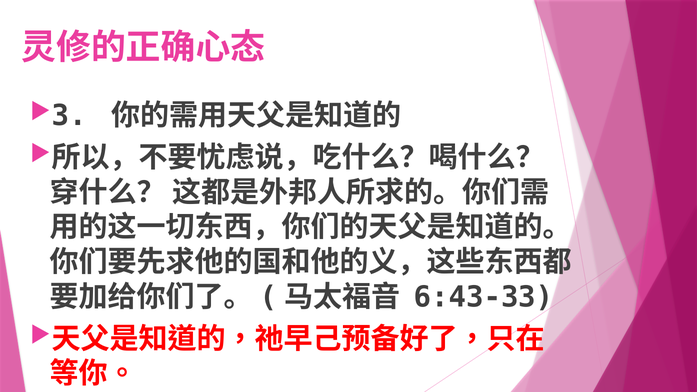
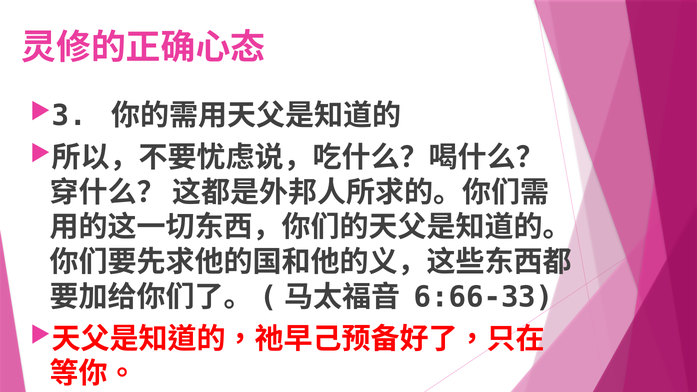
6:43-33: 6:43-33 -> 6:66-33 (484, 297)
